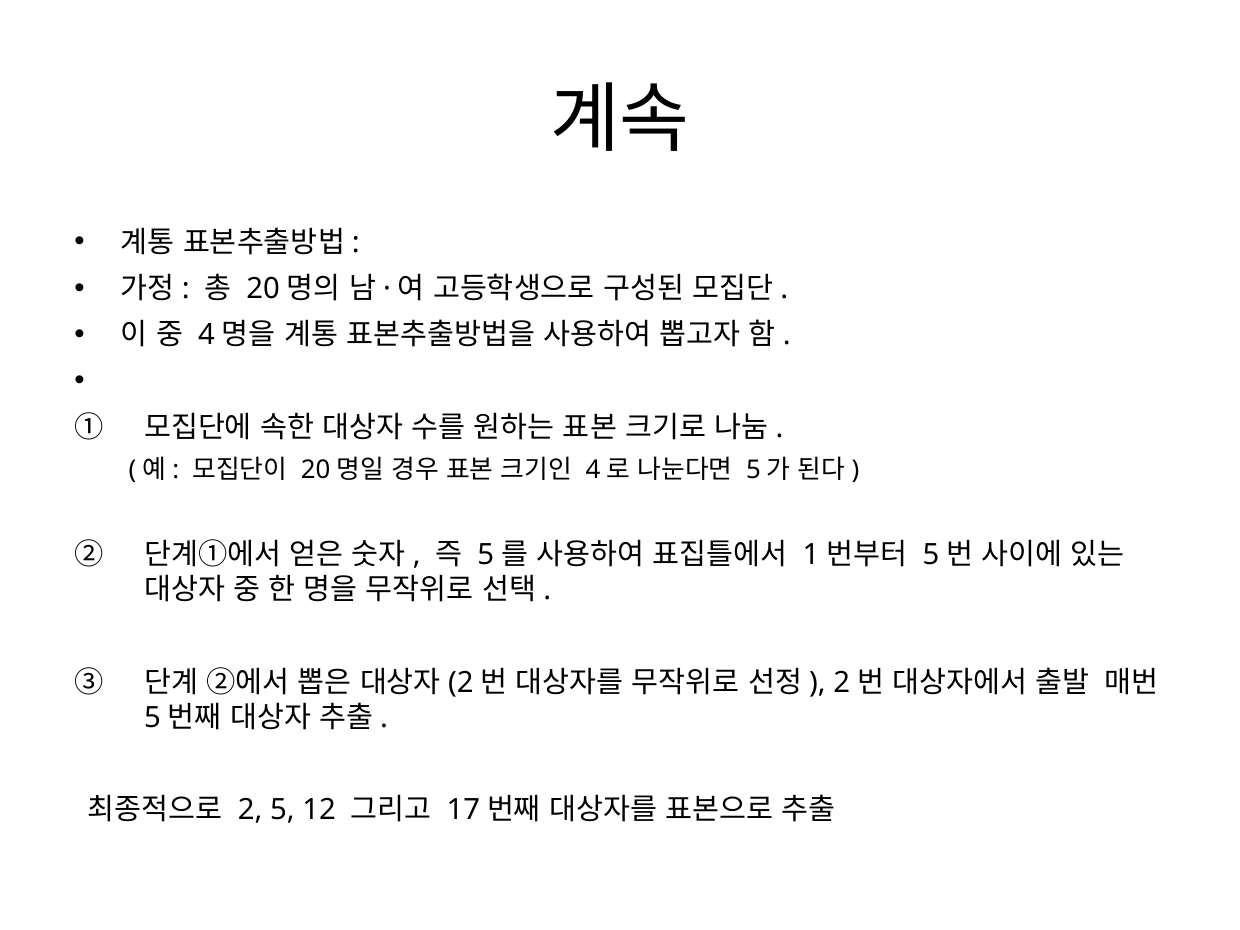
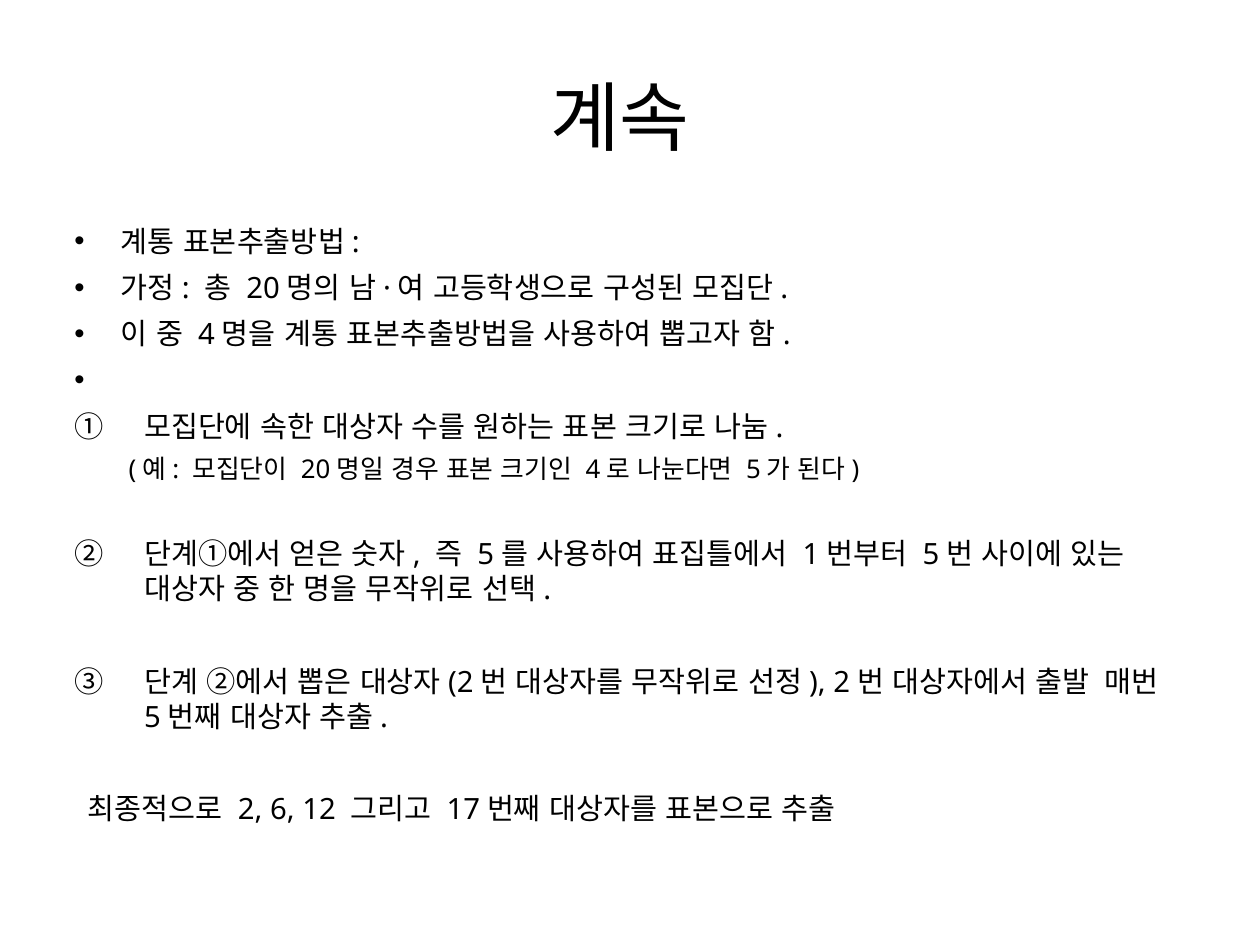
5: 5 -> 6 (282, 810)
